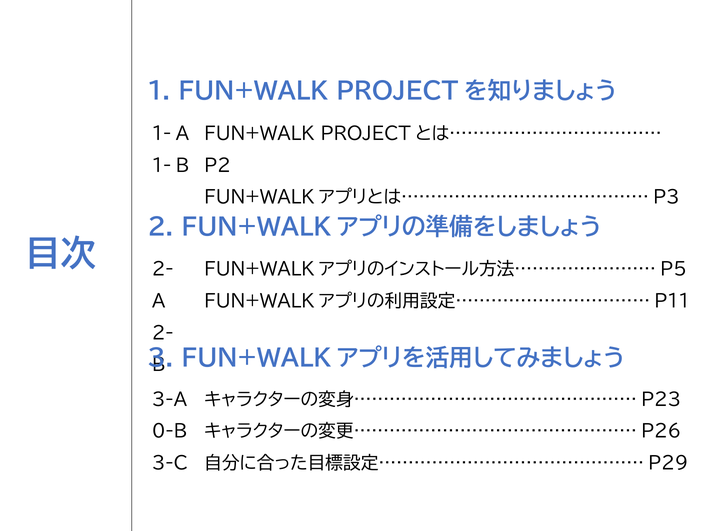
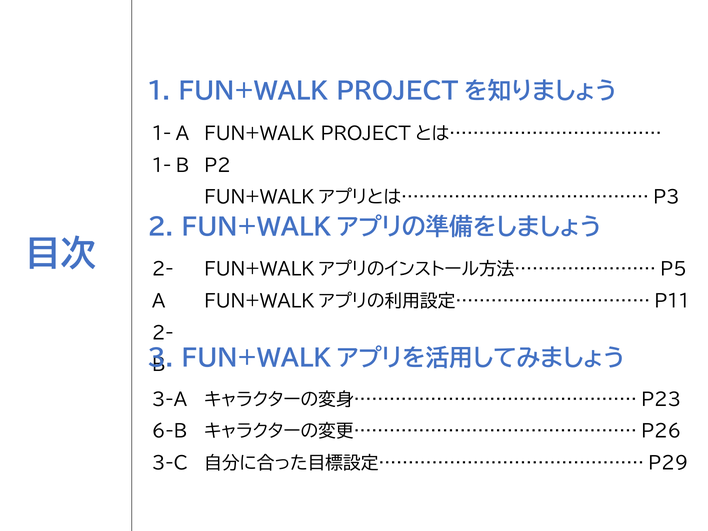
0-B: 0-B -> 6-B (170, 432)
